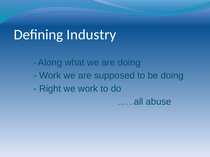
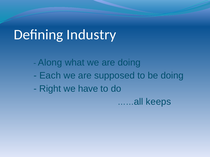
Work: Work -> Each (50, 76)
we work: work -> have (88, 89)
abuse: abuse -> keeps (158, 102)
